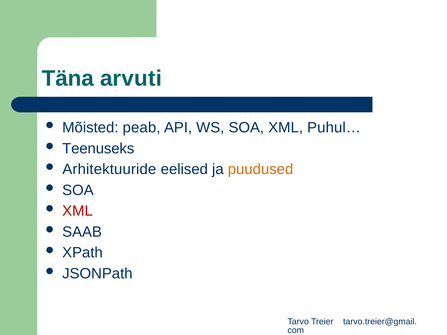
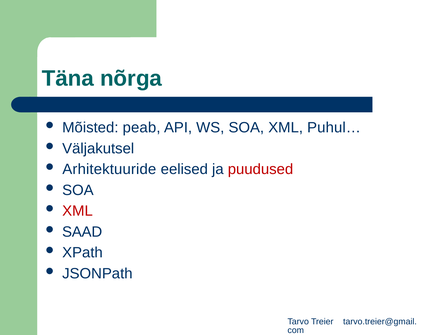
arvuti: arvuti -> nõrga (131, 79)
Teenuseks: Teenuseks -> Väljakutsel (98, 149)
puudused colour: orange -> red (260, 169)
SAAB: SAAB -> SAAD (82, 232)
